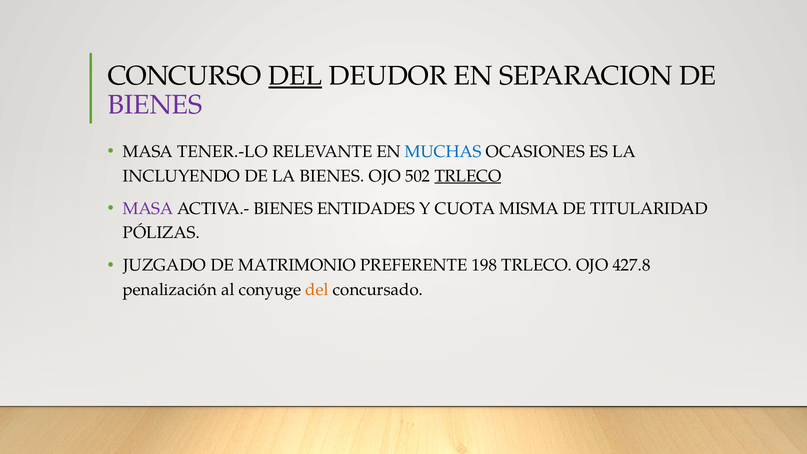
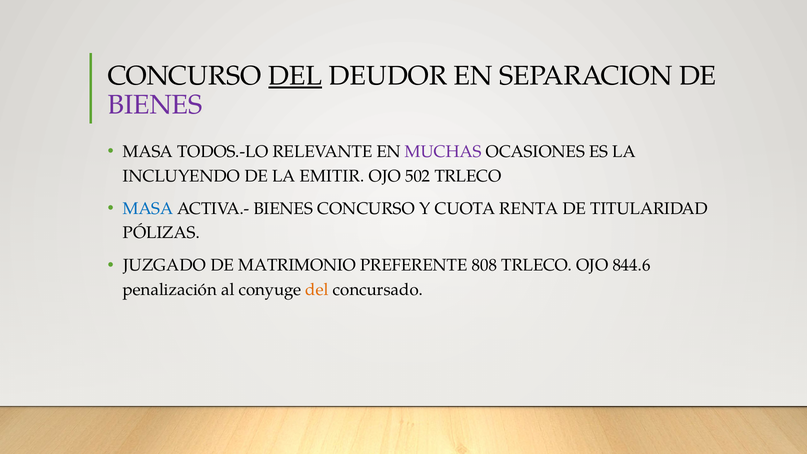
TENER.-LO: TENER.-LO -> TODOS.-LO (223, 152)
MUCHAS colour: blue -> purple (443, 152)
LA BIENES: BIENES -> EMITIR (332, 176)
TRLECO underline: present -> none (468, 176)
MASA colour: purple -> blue (148, 209)
BIENES ENTIDADES: ENTIDADES -> CONCURSO (366, 209)
MISMA: MISMA -> RENTA (529, 209)
198: 198 -> 808 (484, 265)
427.8: 427.8 -> 844.6 (631, 265)
